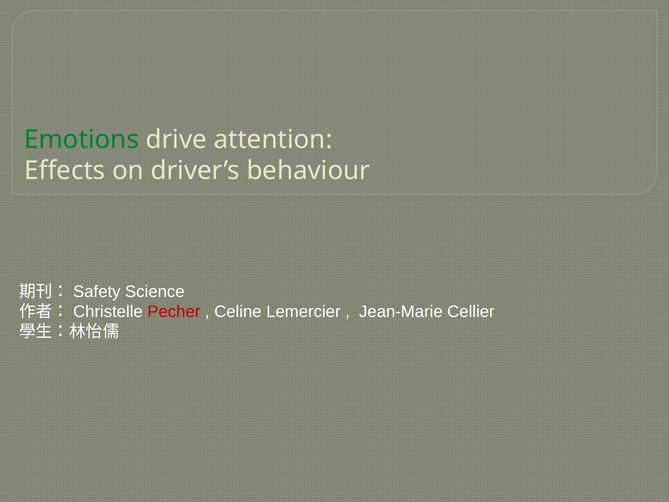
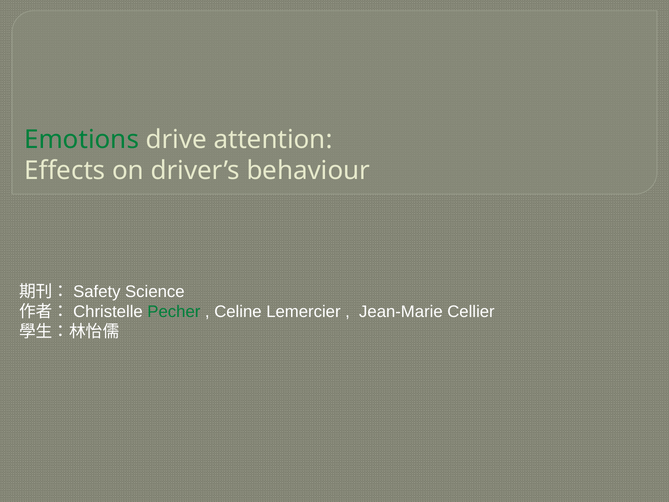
Pecher colour: red -> green (174, 312)
